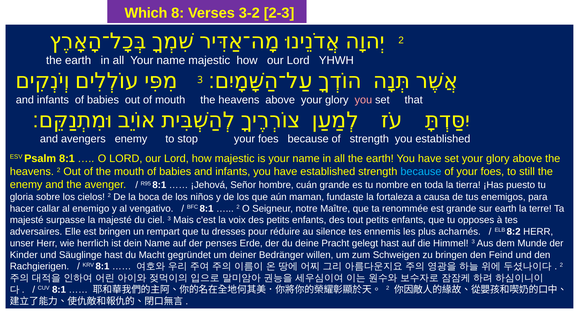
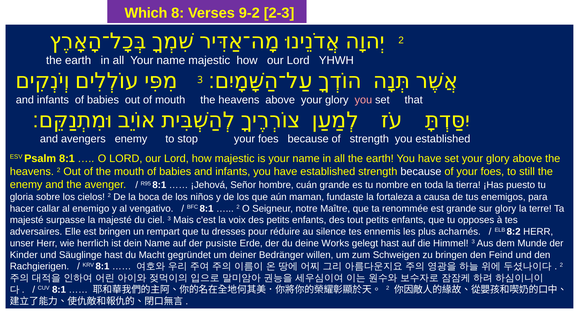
3-2: 3-2 -> 9-2 (249, 13)
because colour: light blue -> white (421, 172)
sur earth: earth -> glory (506, 208)
penses: penses -> pusiste (221, 243)
Pracht: Pracht -> Works (335, 243)
